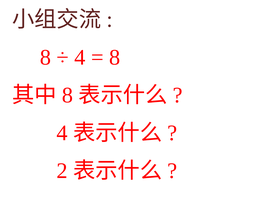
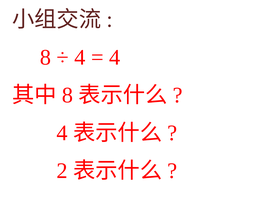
8: 8 -> 4 (115, 57)
